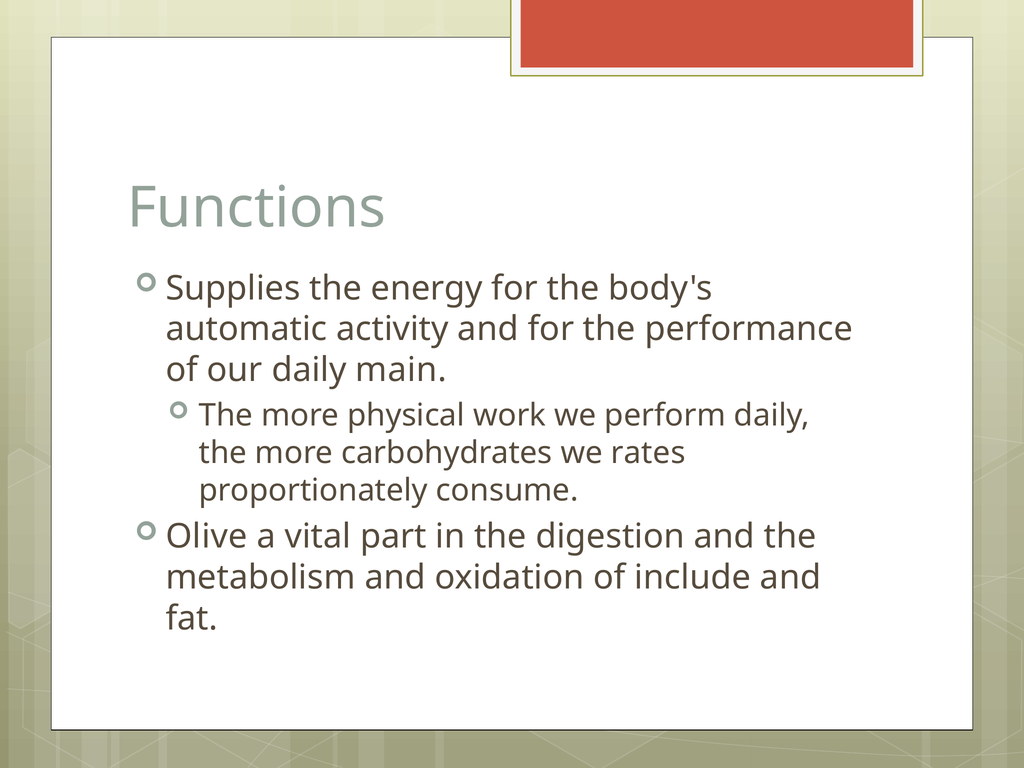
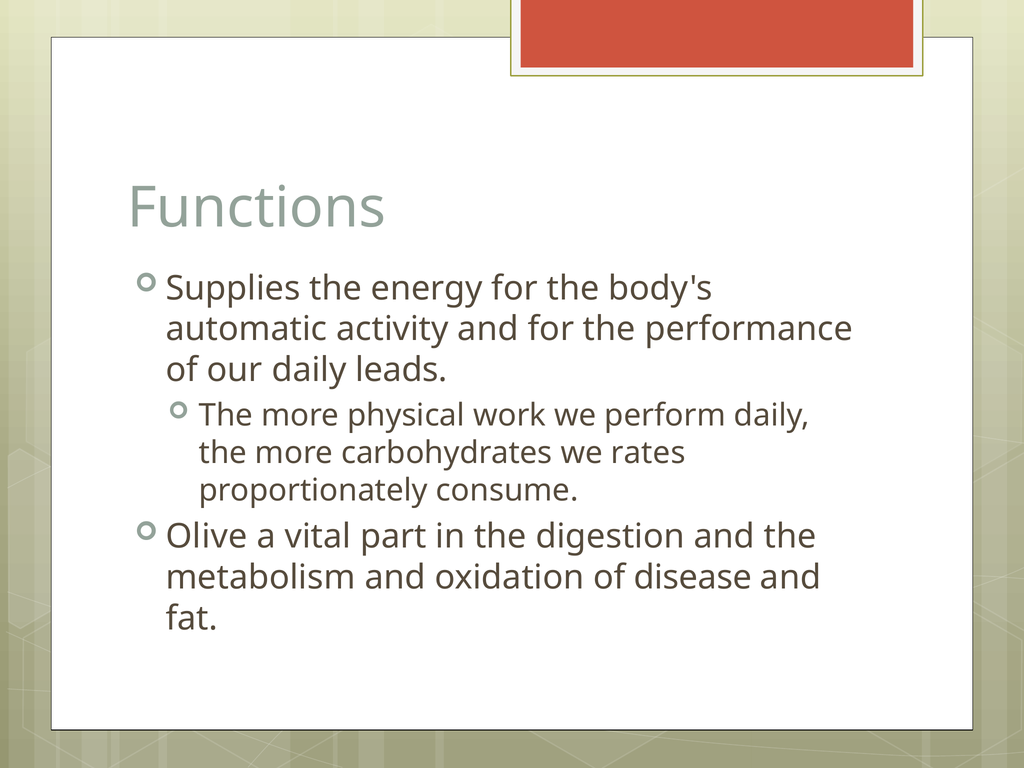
main: main -> leads (401, 370)
include: include -> disease (693, 578)
